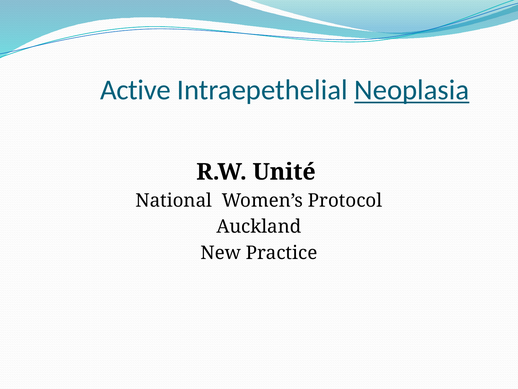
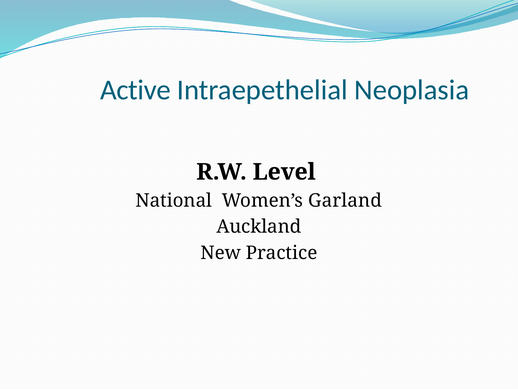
Neoplasia underline: present -> none (412, 90)
Unité: Unité -> Level (284, 172)
Protocol: Protocol -> Garland (345, 200)
